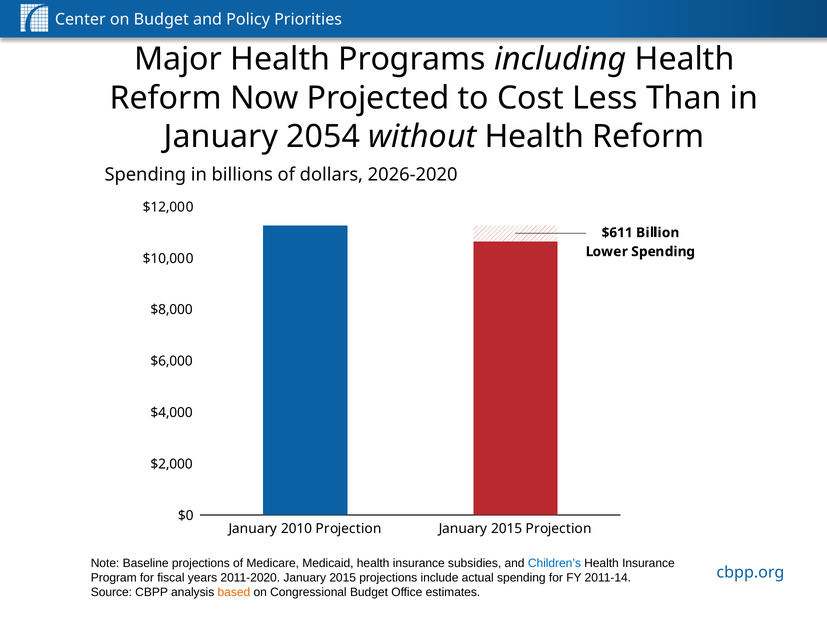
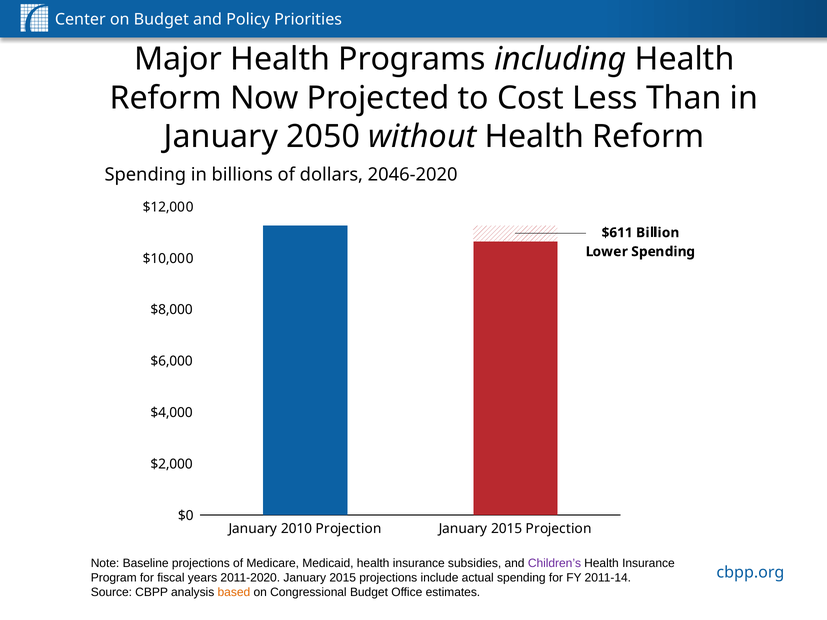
2054: 2054 -> 2050 (323, 137)
2026-2020: 2026-2020 -> 2046-2020 (413, 175)
Children’s colour: blue -> purple (554, 563)
